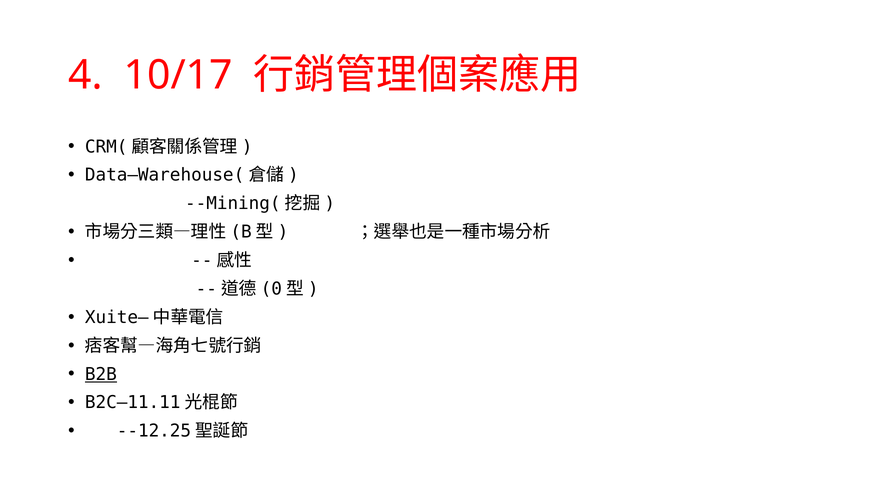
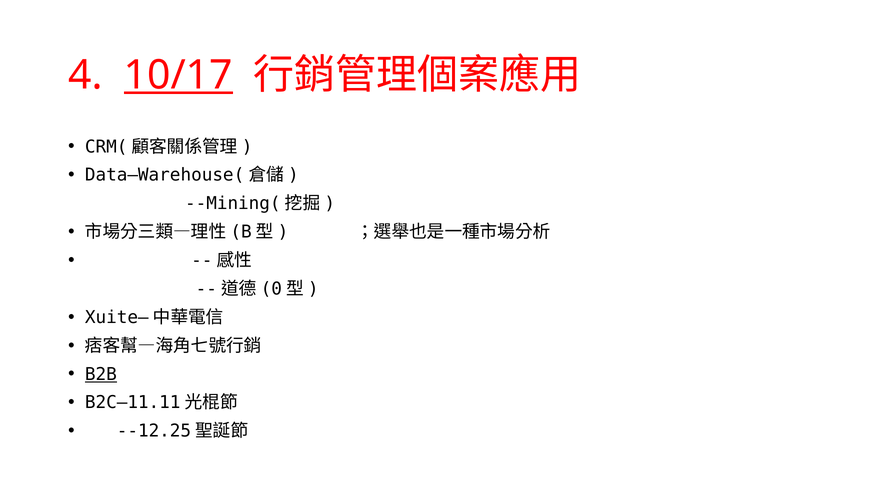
10/17 underline: none -> present (178, 75)
